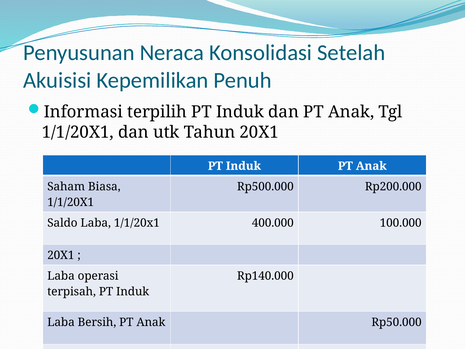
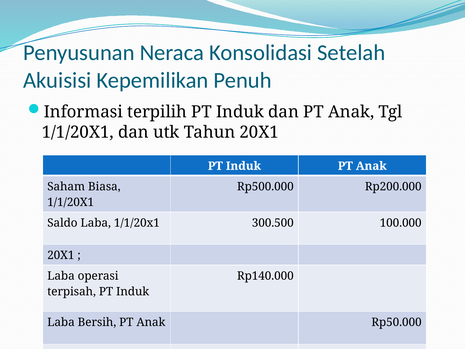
400.000: 400.000 -> 300.500 (273, 223)
